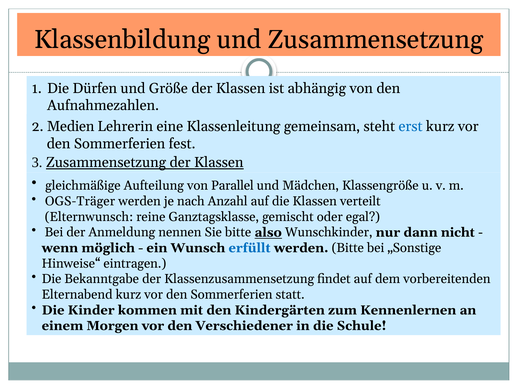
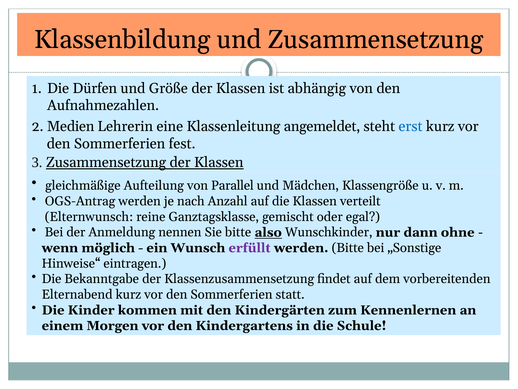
gemeinsam: gemeinsam -> angemeldet (322, 126)
OGS-Träger: OGS-Träger -> OGS-Antrag (80, 201)
nicht: nicht -> ohne (458, 232)
erfüllt colour: blue -> purple (250, 248)
Verschiedener: Verschiedener -> Kindergartens (244, 325)
